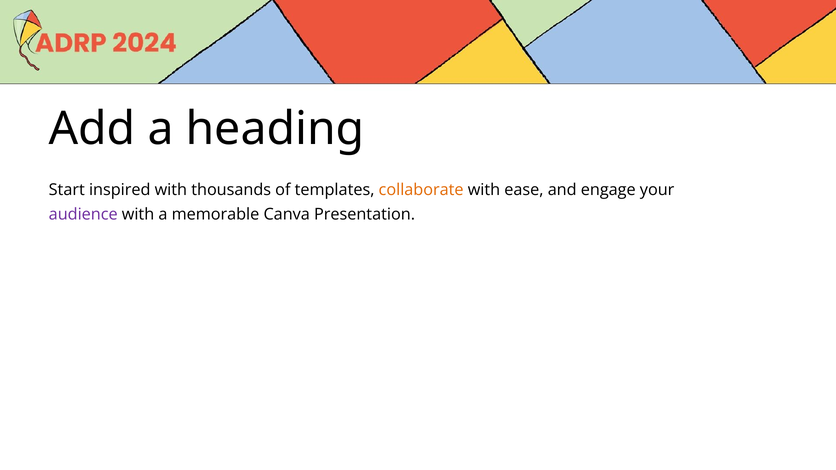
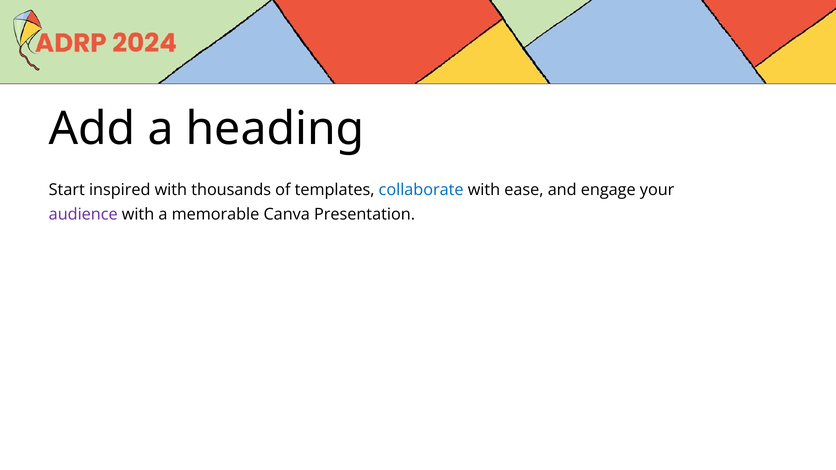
collaborate colour: orange -> blue (421, 190)
